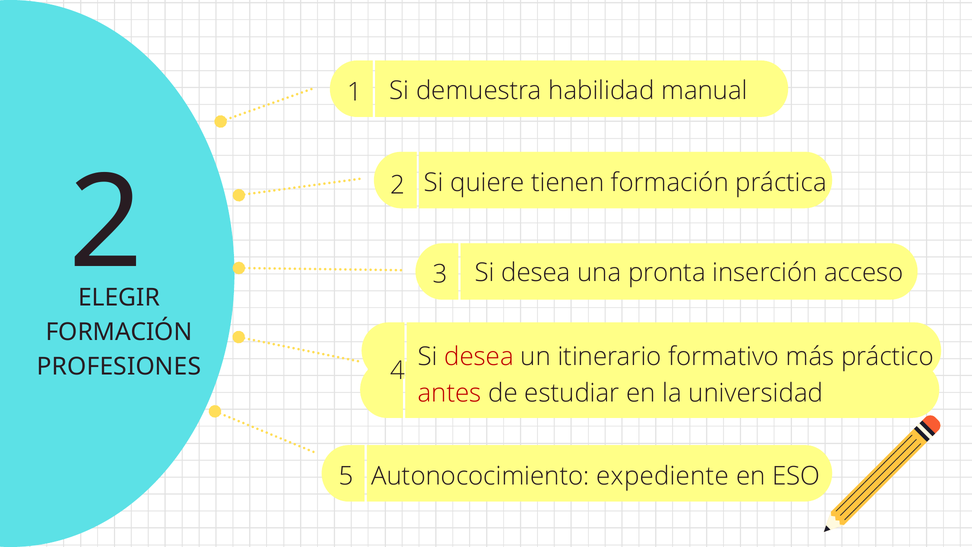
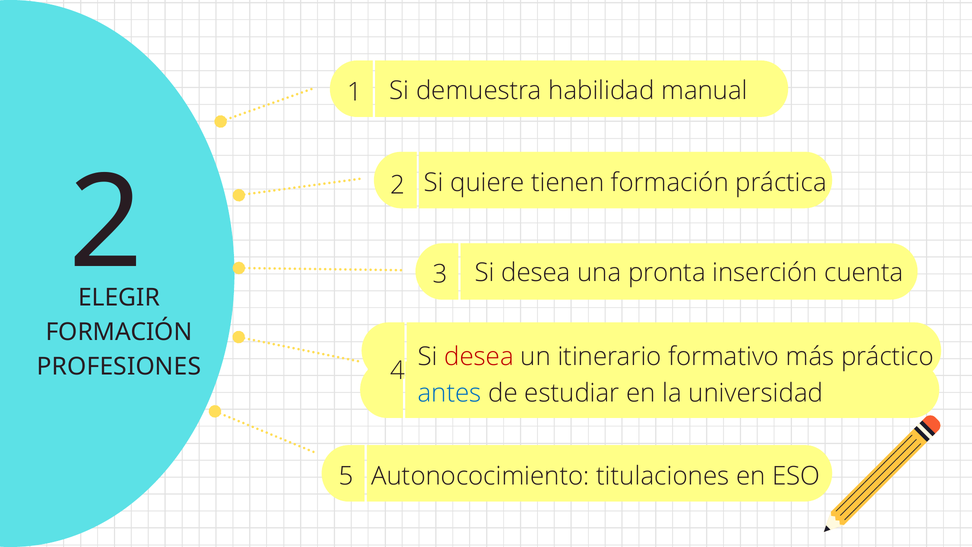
acceso: acceso -> cuenta (864, 272)
antes colour: red -> blue (450, 393)
expediente: expediente -> titulaciones (663, 476)
